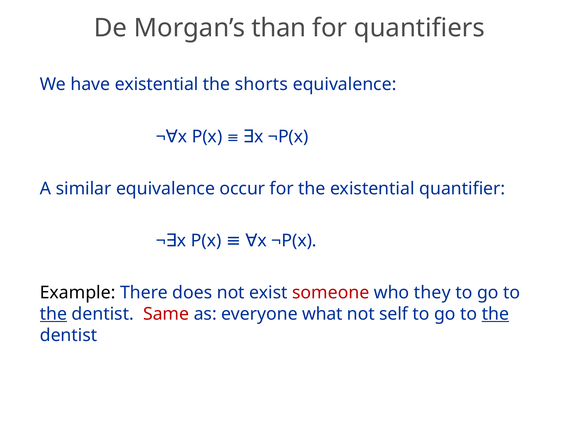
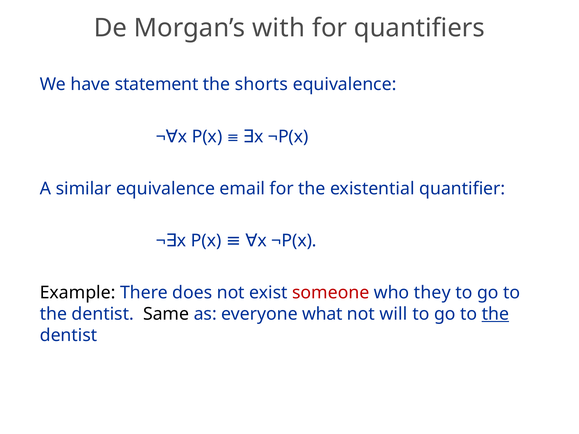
than: than -> with (279, 28)
have existential: existential -> statement (157, 85)
occur: occur -> email (242, 189)
the underline: present -> none (54, 314)
Same colour: red -> black (166, 314)
self: self -> will (393, 314)
